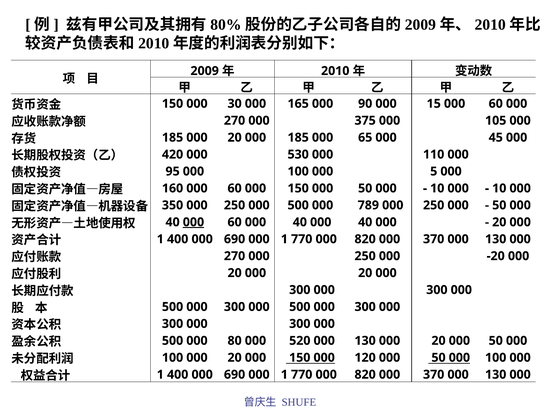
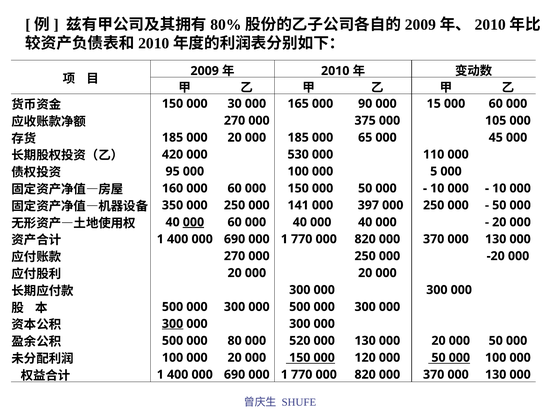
250 000 500: 500 -> 141 (298, 205)
789: 789 -> 397 (368, 205)
300 underline: none -> present (173, 324)
